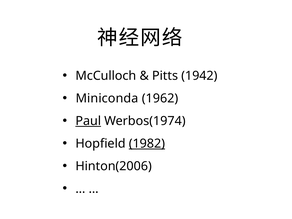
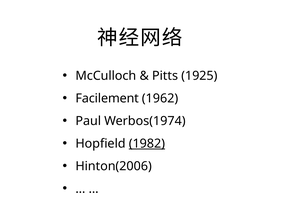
1942: 1942 -> 1925 (199, 76)
Miniconda: Miniconda -> Facilement (107, 98)
Paul underline: present -> none (88, 121)
